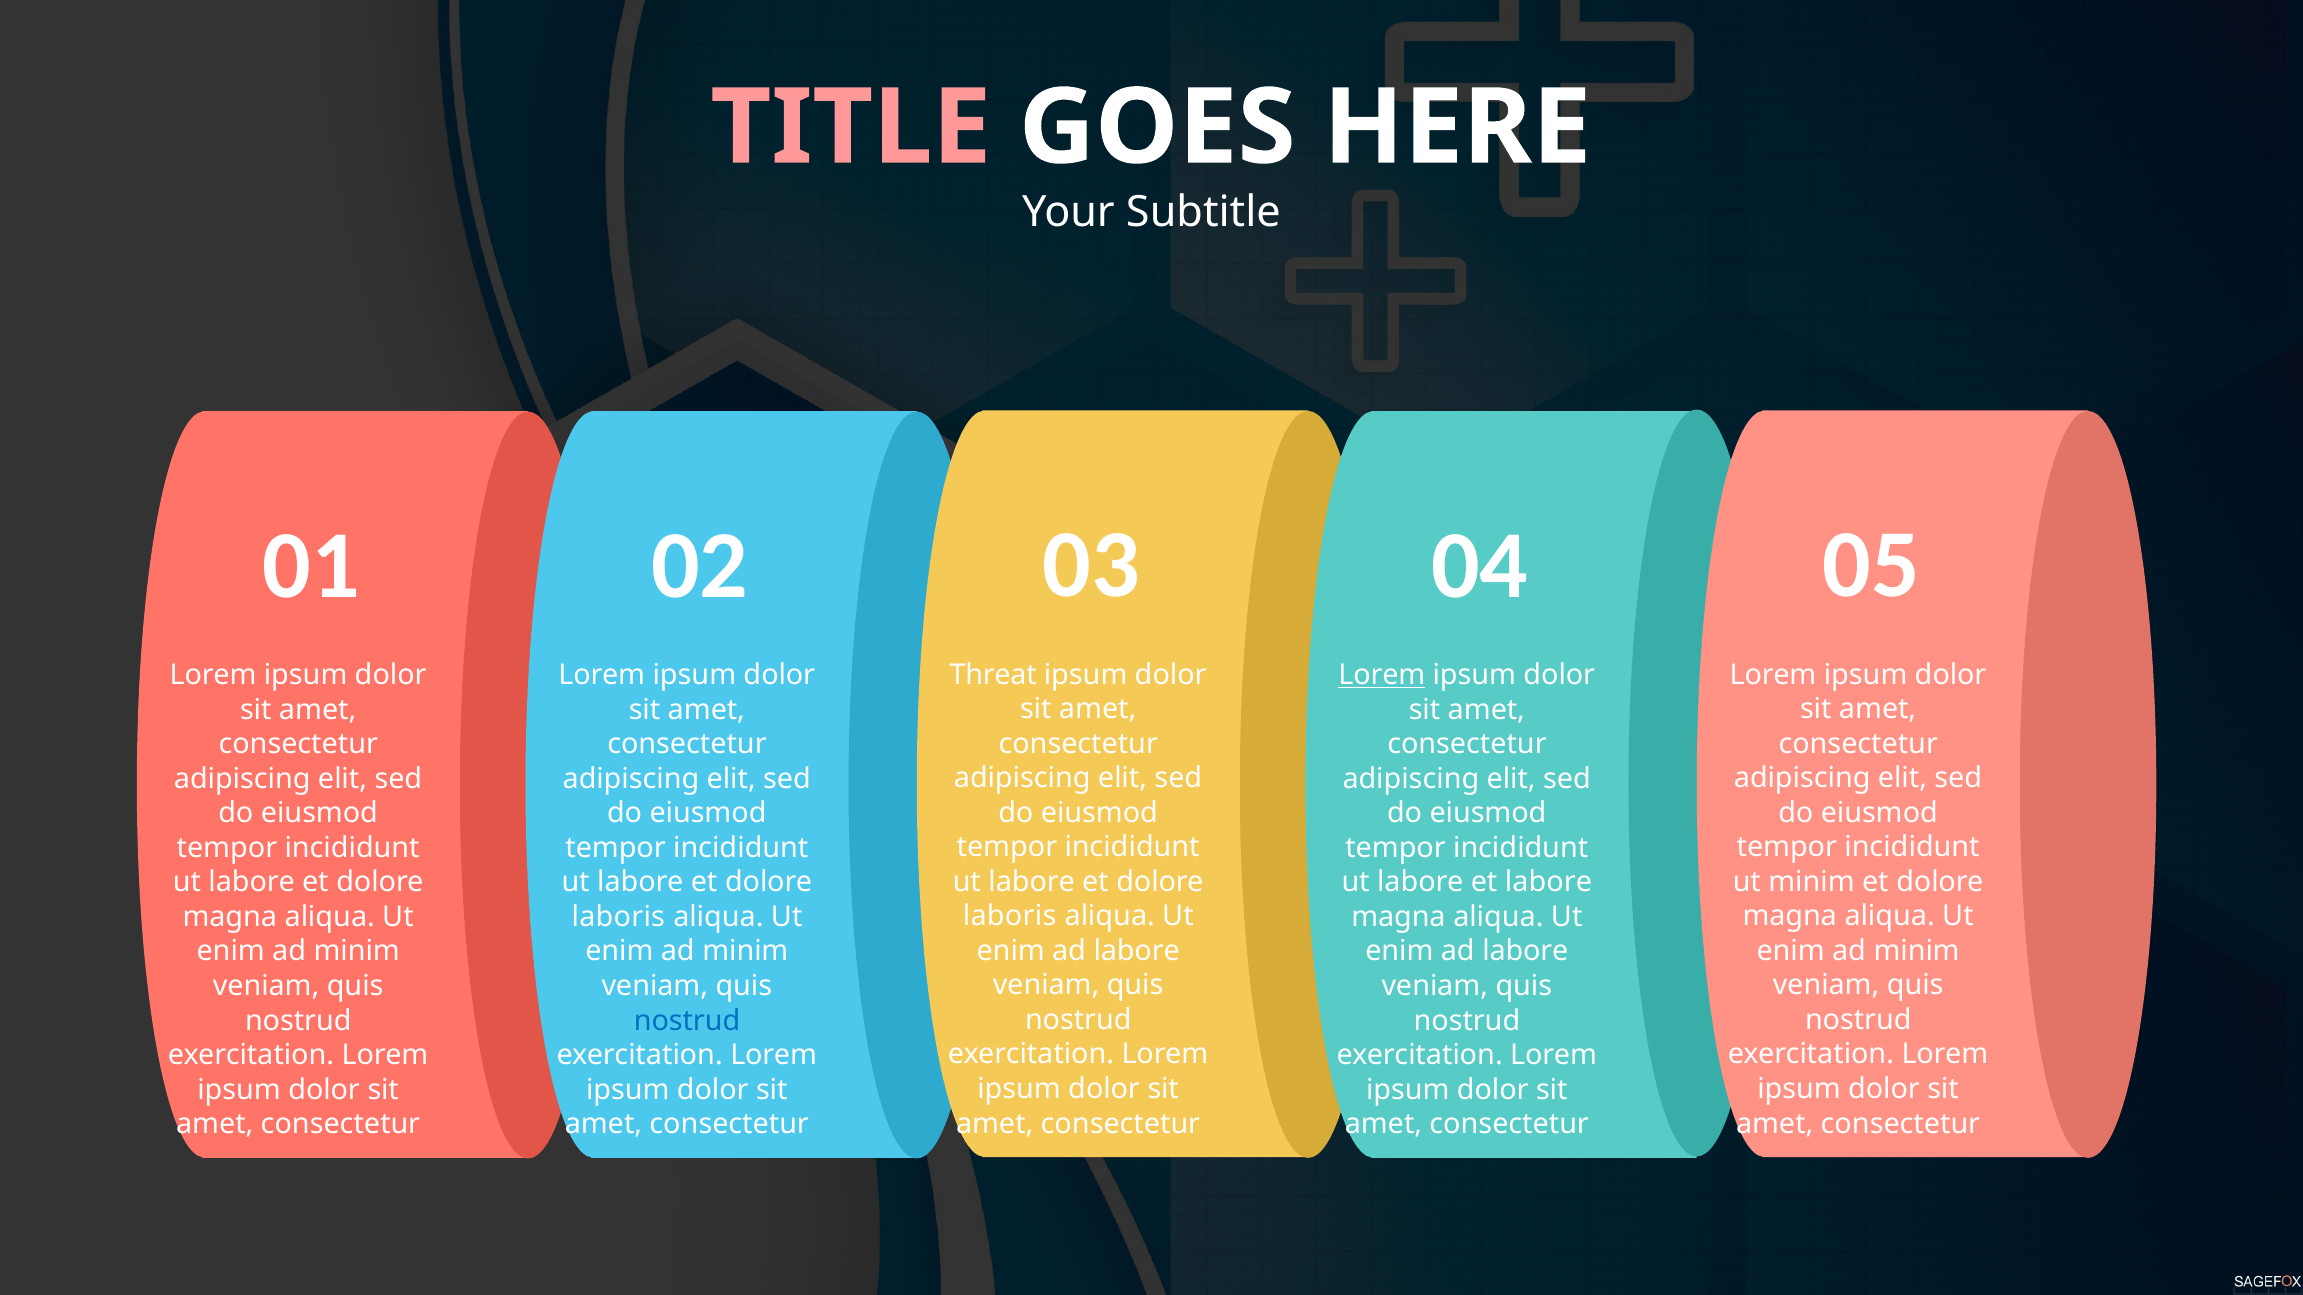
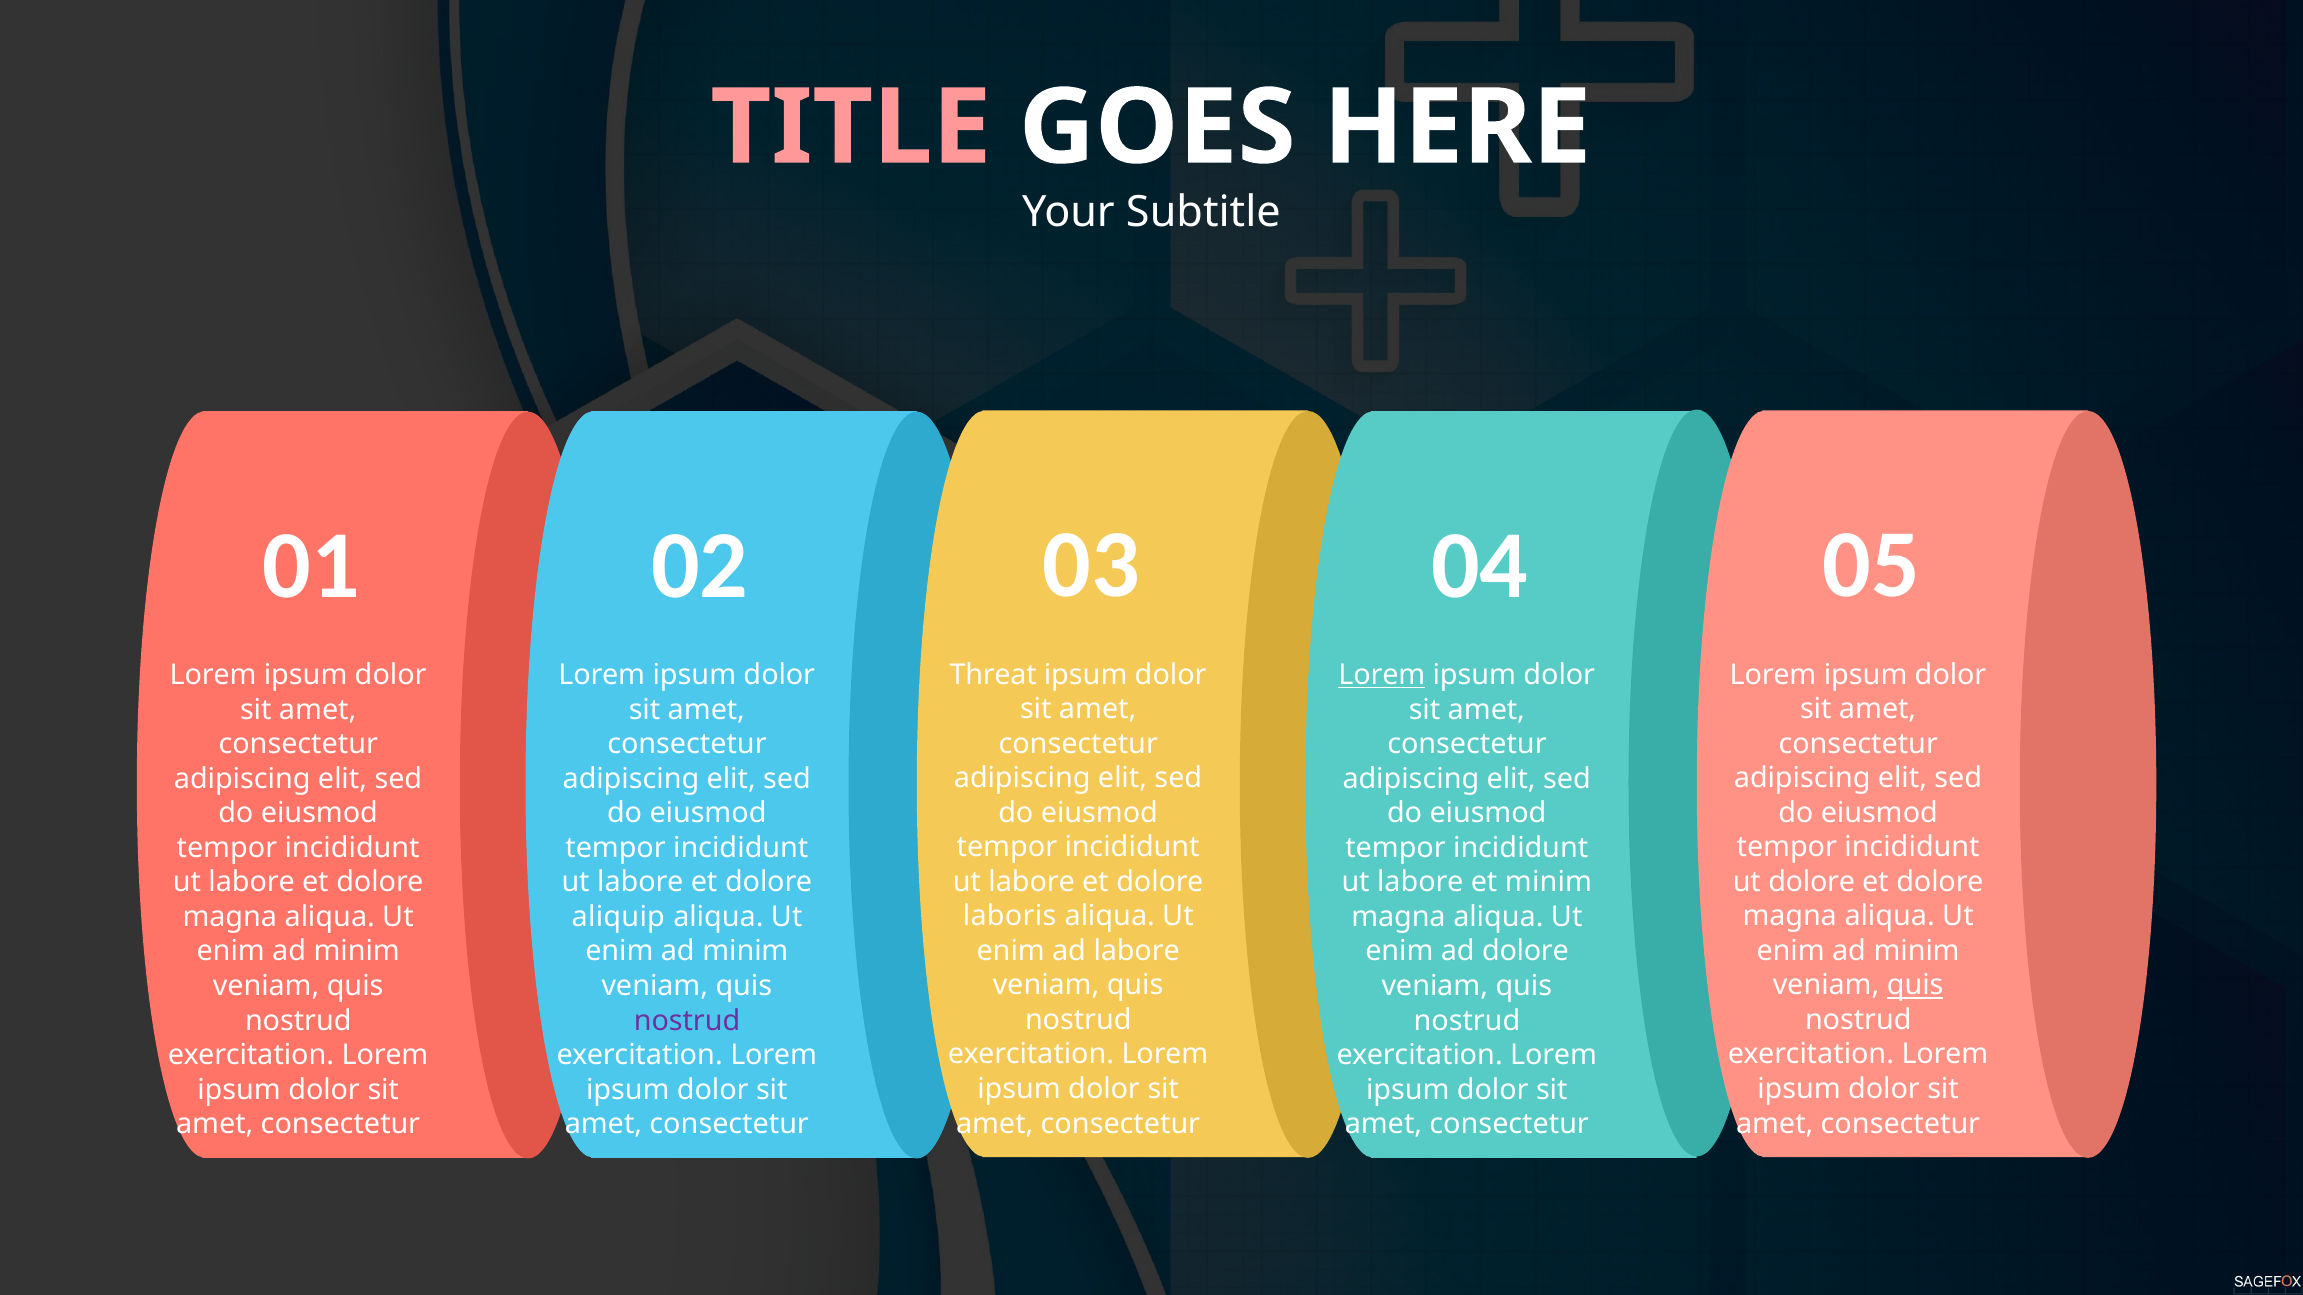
ut minim: minim -> dolore (1812, 882)
et labore: labore -> minim (1548, 883)
laboris: laboris -> aliquip (618, 917)
labore: labore -> dolore (1525, 952)
quis underline: none -> present (1915, 986)
nostrud colour: blue -> purple (687, 1021)
